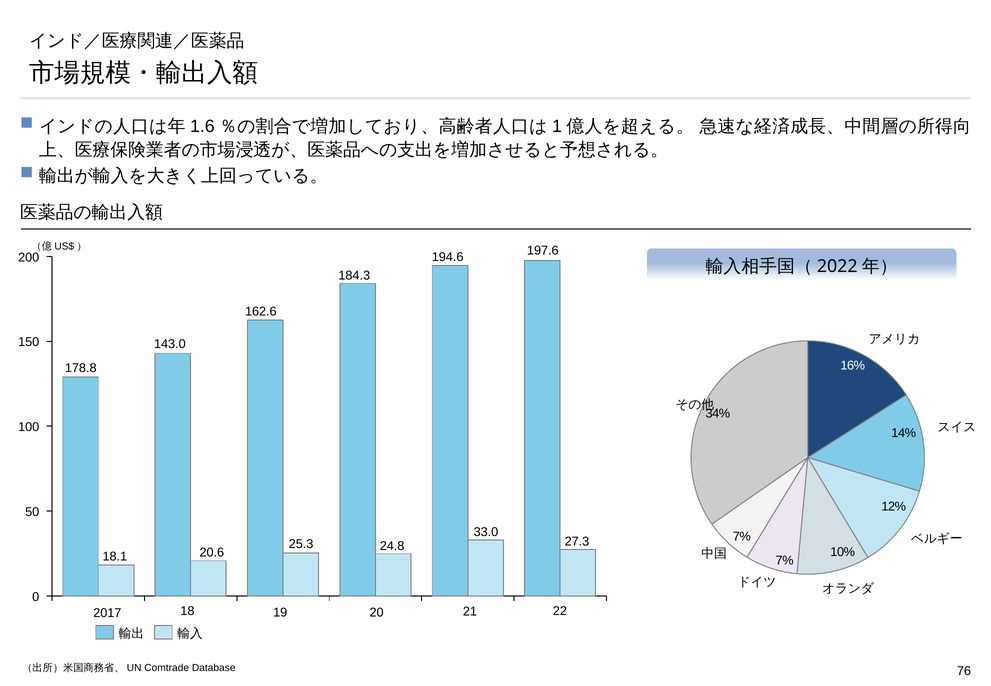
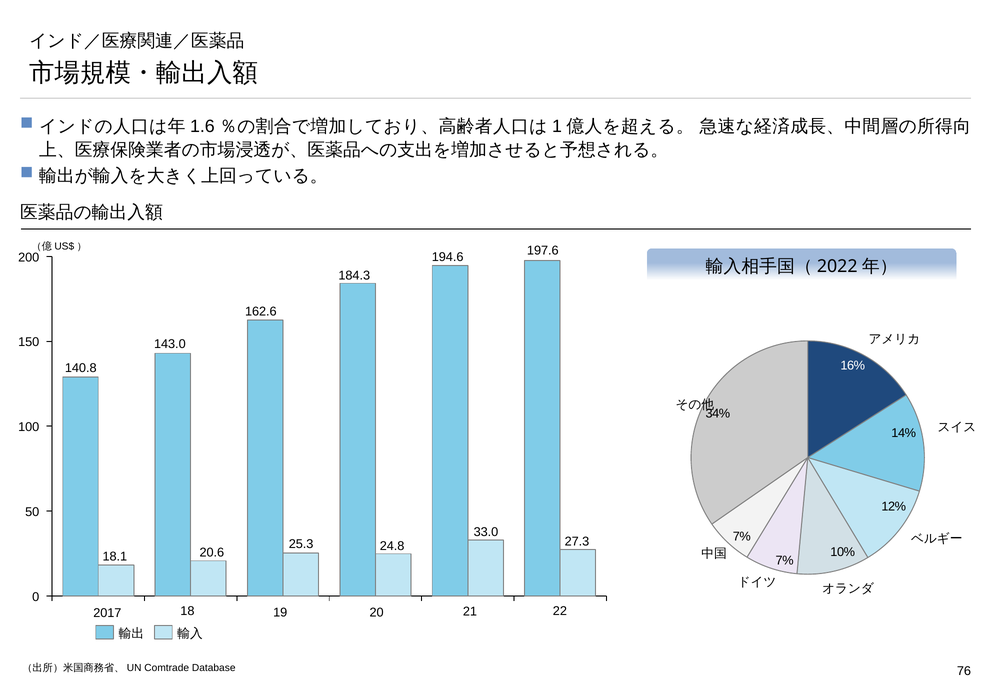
178.8: 178.8 -> 140.8 (81, 368)
